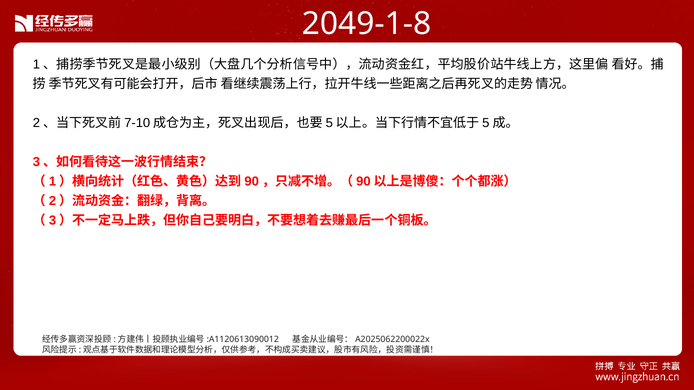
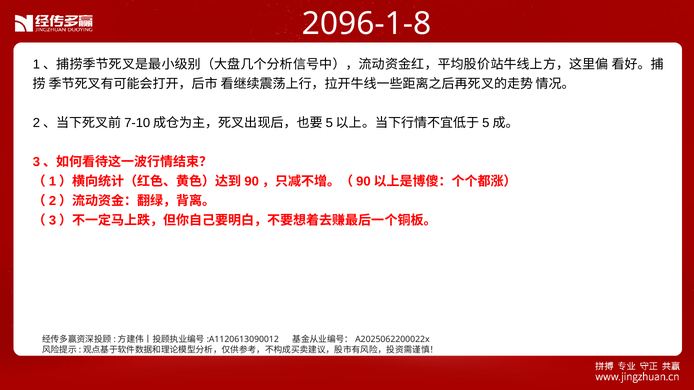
2049-1-8: 2049-1-8 -> 2096-1-8 (367, 24)
